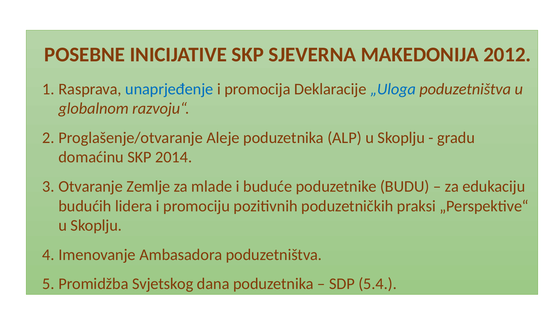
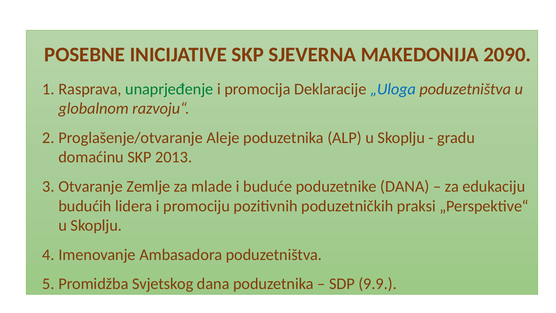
2012: 2012 -> 2090 (507, 55)
unaprjeđenje colour: blue -> green (169, 89)
2014: 2014 -> 2013 (174, 157)
poduzetnike BUDU: BUDU -> DANA (405, 186)
5.4: 5.4 -> 9.9 (378, 284)
